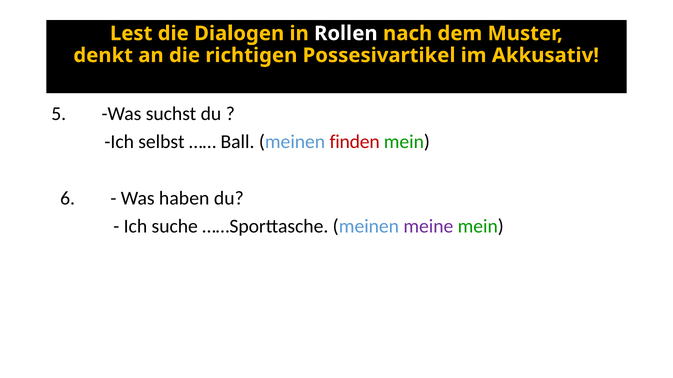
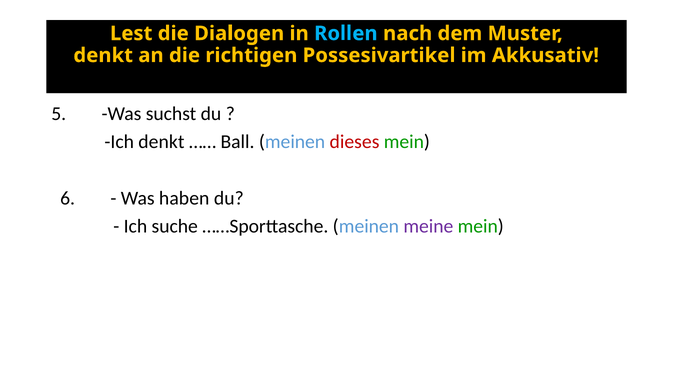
Rollen colour: white -> light blue (346, 34)
Ich selbst: selbst -> denkt (161, 142)
finden: finden -> dieses (355, 142)
